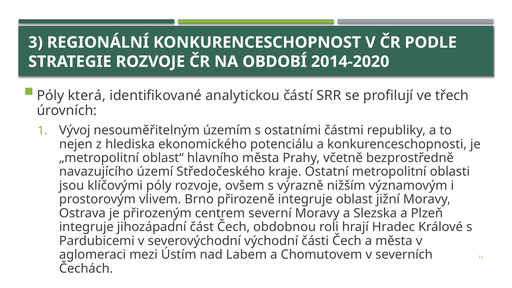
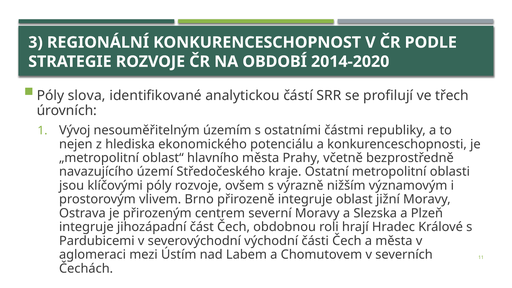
která: která -> slova (87, 96)
